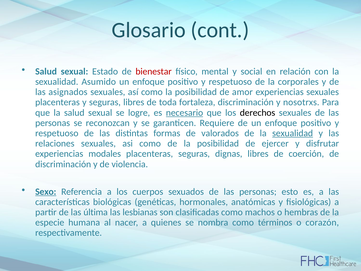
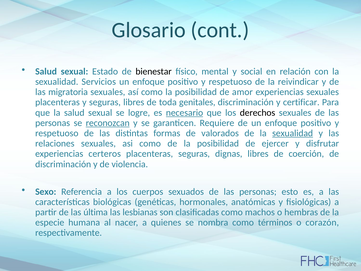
bienestar colour: red -> black (154, 71)
Asumido: Asumido -> Servicios (99, 82)
corporales: corporales -> reivindicar (298, 82)
asignados: asignados -> migratoria (68, 92)
fortaleza: fortaleza -> genitales (197, 102)
nosotrxs: nosotrxs -> certificar (301, 102)
reconozcan underline: none -> present (108, 123)
modales: modales -> certeros (105, 154)
Sexo underline: present -> none (46, 191)
